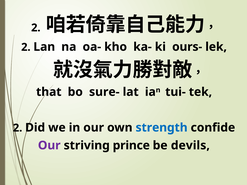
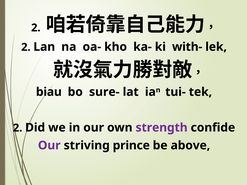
ours-: ours- -> with- (187, 47)
that: that -> biau (49, 92)
strength colour: blue -> purple (162, 128)
devils: devils -> above (190, 146)
